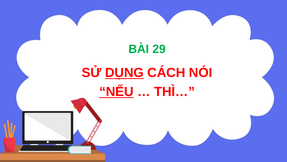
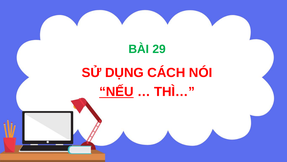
DỤNG underline: present -> none (124, 73)
